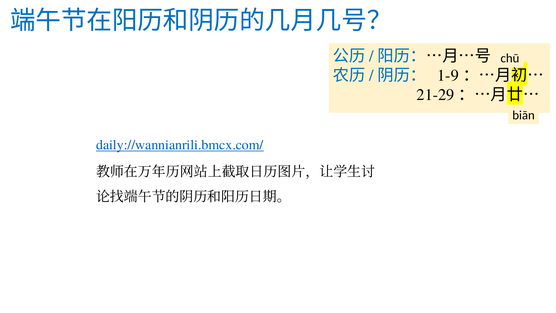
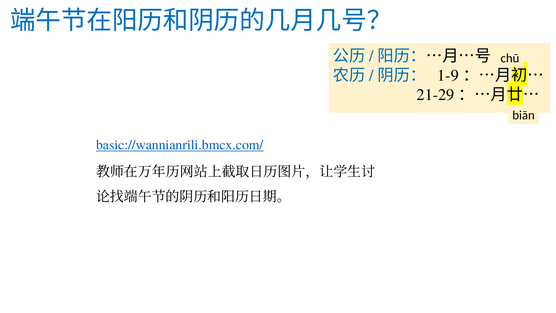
daily://wannianrili.bmcx.com/: daily://wannianrili.bmcx.com/ -> basic://wannianrili.bmcx.com/ (180, 145)
